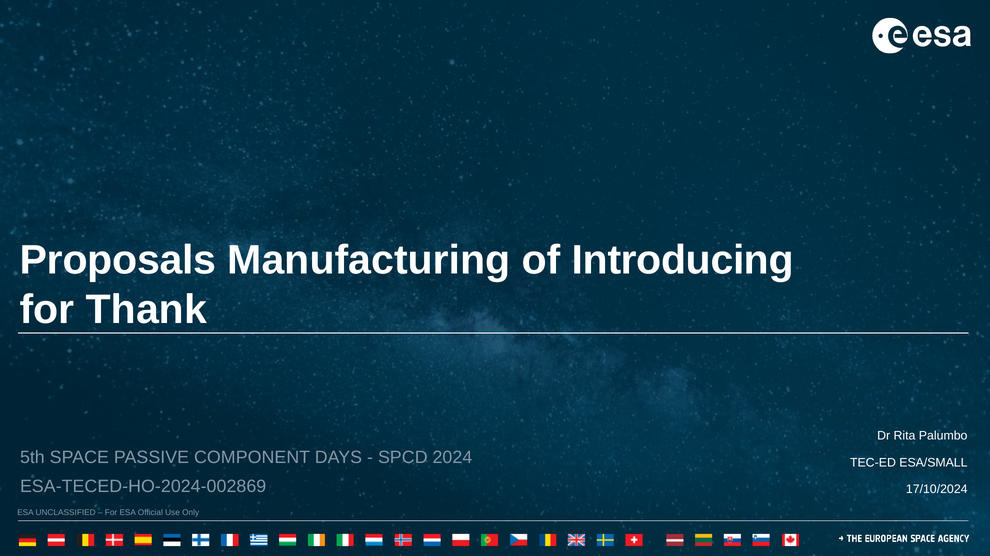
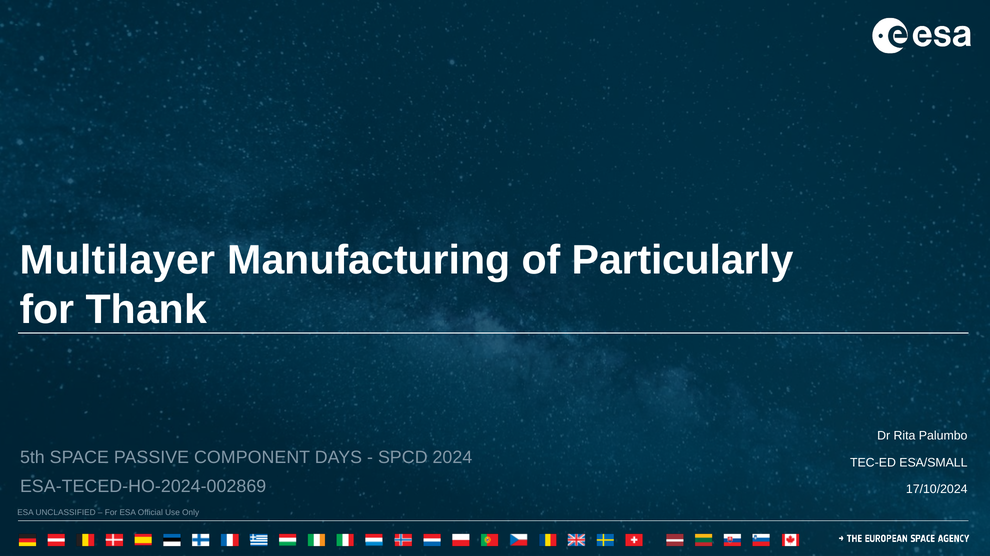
Proposals: Proposals -> Multilayer (118, 260)
Introducing: Introducing -> Particularly (683, 260)
